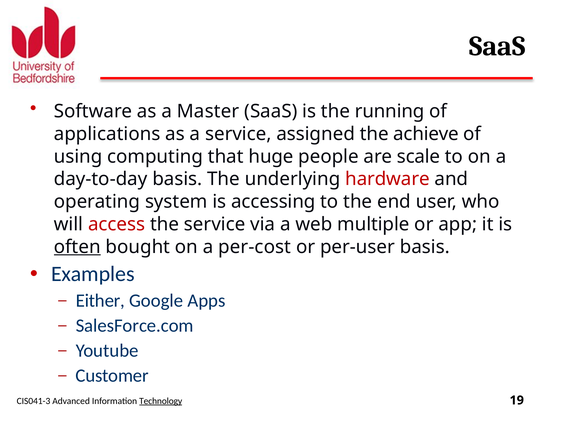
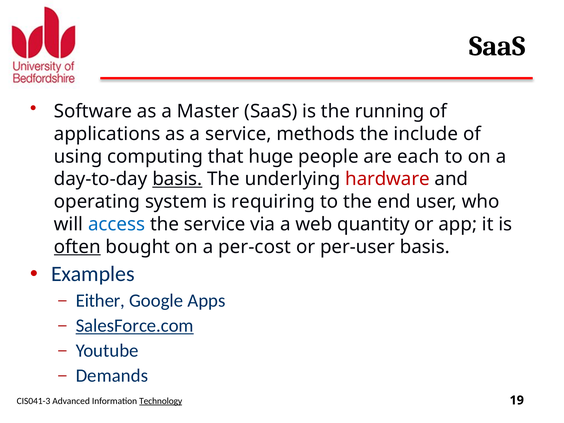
assigned: assigned -> methods (316, 134)
achieve: achieve -> include (426, 134)
scale: scale -> each (418, 157)
basis underline: none -> present (177, 179)
accessing: accessing -> requiring (273, 202)
access colour: red -> blue (117, 224)
multiple: multiple -> quantity (373, 224)
SalesForce.com underline: none -> present (135, 326)
Customer: Customer -> Demands (112, 376)
